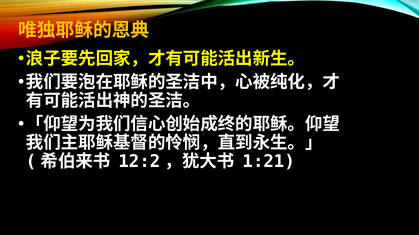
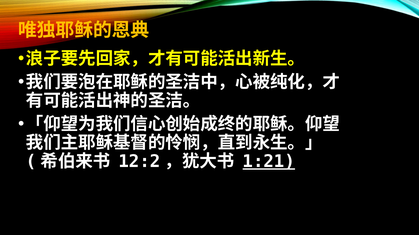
1:21 underline: none -> present (269, 162)
